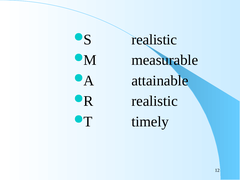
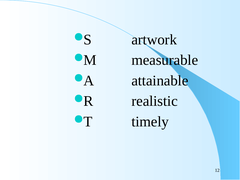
S realistic: realistic -> artwork (154, 40)
